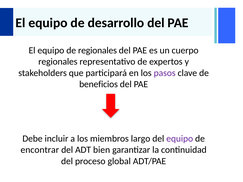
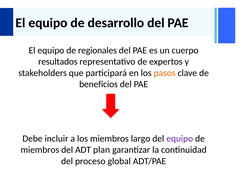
regionales: regionales -> resultados (58, 62)
pasos colour: purple -> orange (165, 73)
encontrar: encontrar -> miembros (40, 150)
bien: bien -> plan (102, 150)
